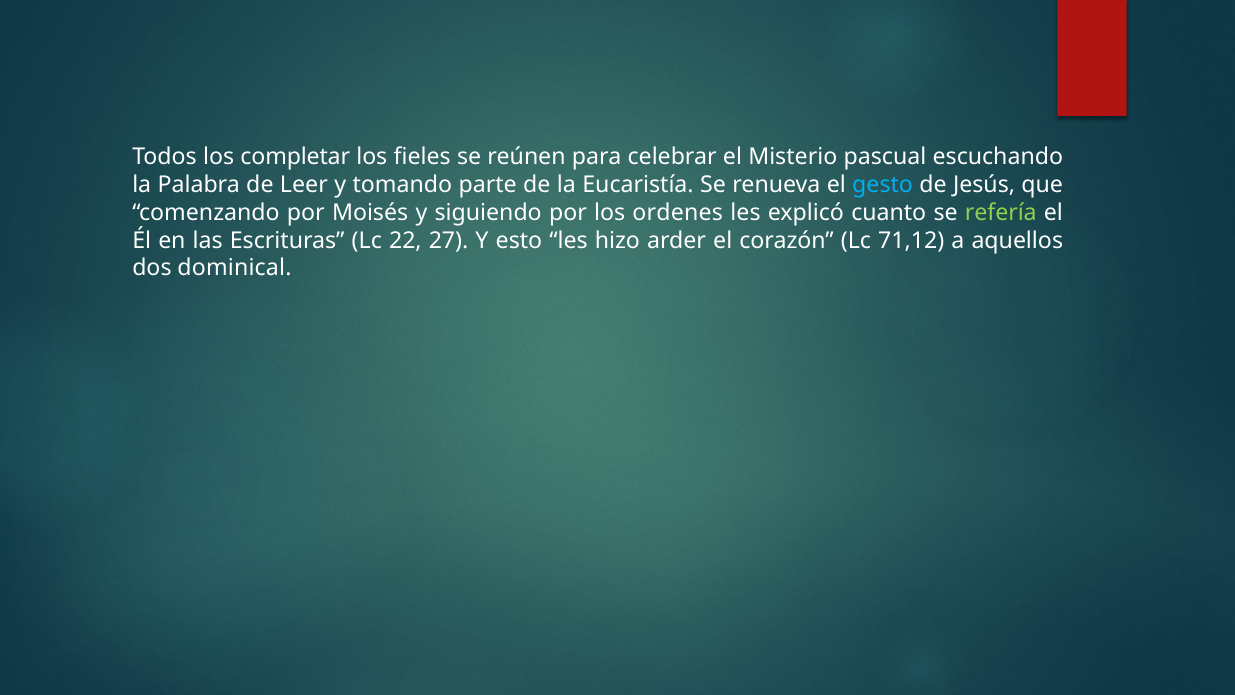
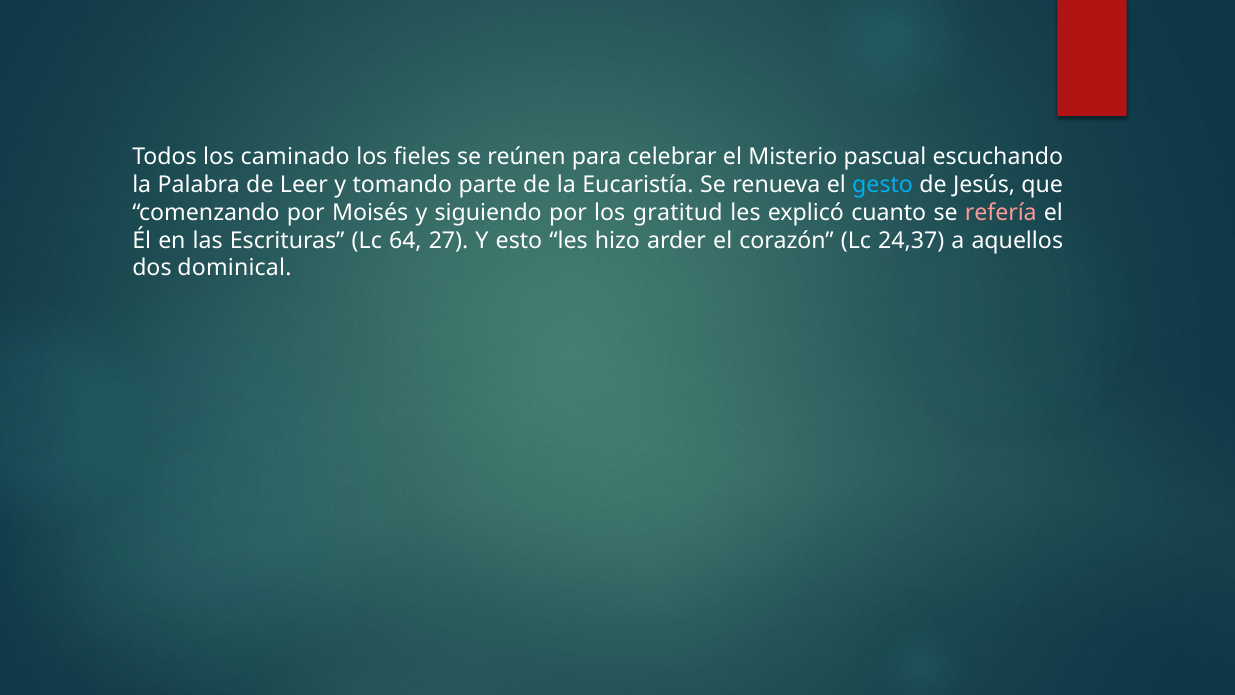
completar: completar -> caminado (295, 157)
ordenes: ordenes -> gratitud (678, 213)
refería colour: light green -> pink (1001, 213)
22: 22 -> 64 (405, 240)
71,12: 71,12 -> 24,37 (911, 240)
